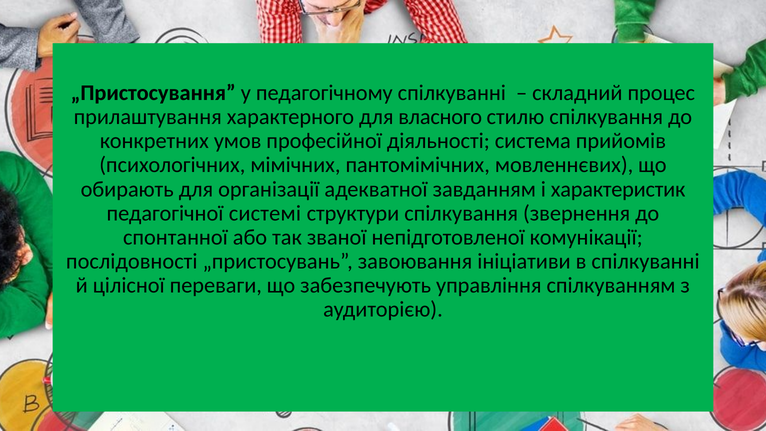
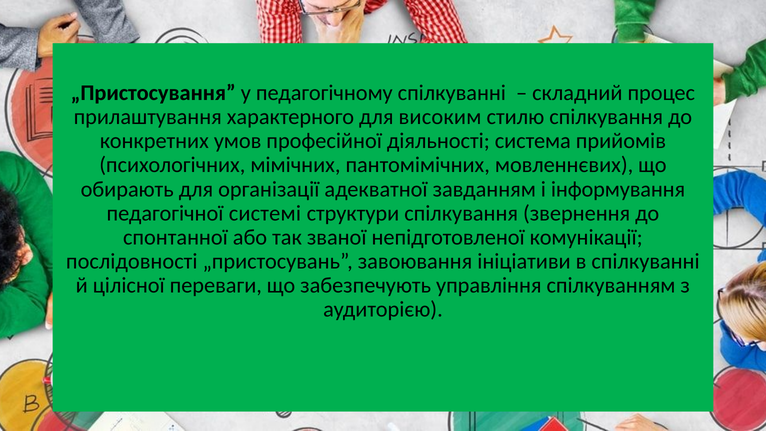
власного: власного -> високим (440, 117)
характеристик: характеристик -> інформування (618, 189)
